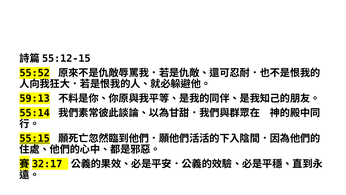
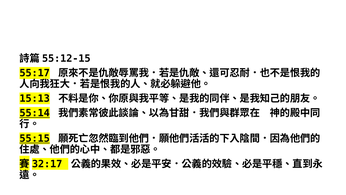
55:52: 55:52 -> 55:17 (35, 73)
59:13: 59:13 -> 15:13 (35, 98)
55:14 underline: none -> present (35, 113)
